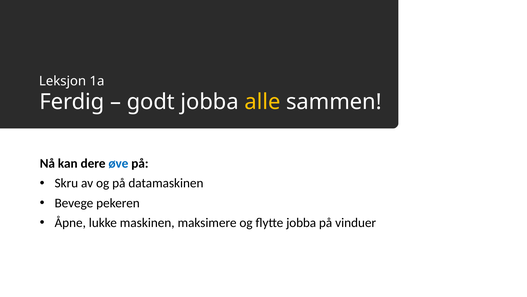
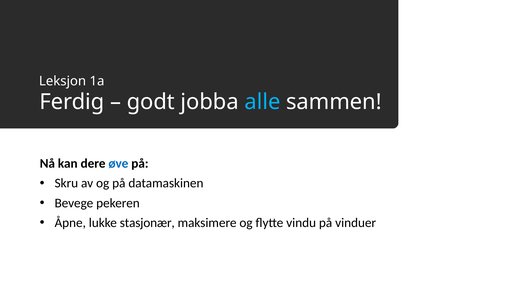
alle colour: yellow -> light blue (262, 102)
maskinen: maskinen -> stasjonær (147, 222)
flytte jobba: jobba -> vindu (301, 222)
